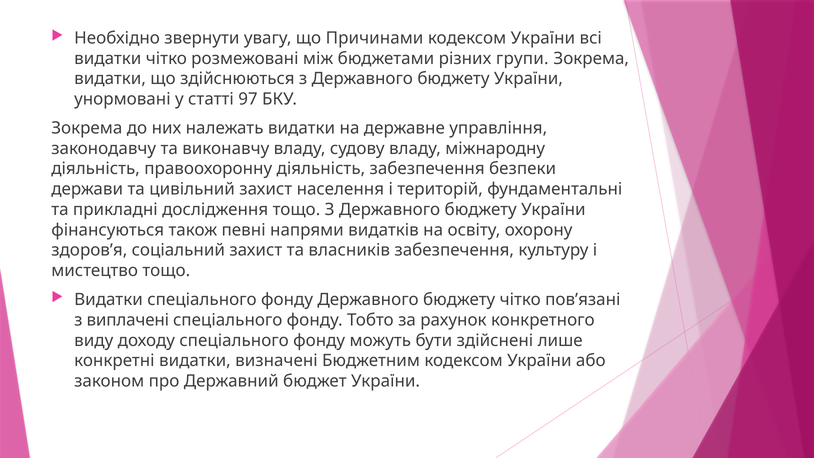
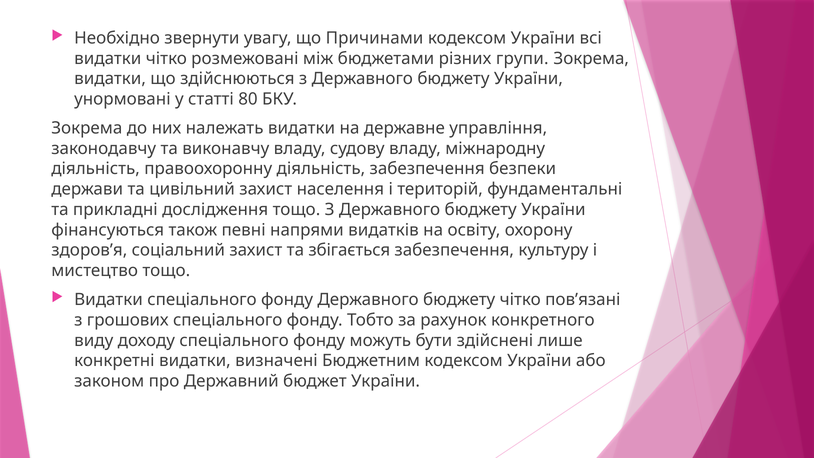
97: 97 -> 80 (248, 99)
власників: власників -> збігається (349, 250)
виплачені: виплачені -> грошових (128, 320)
